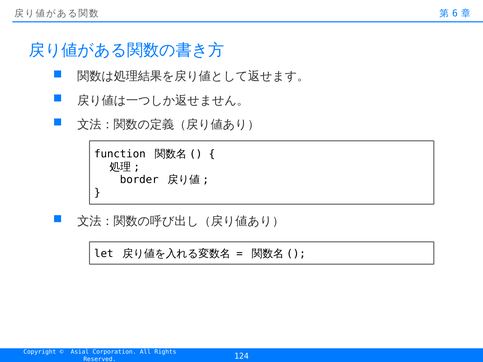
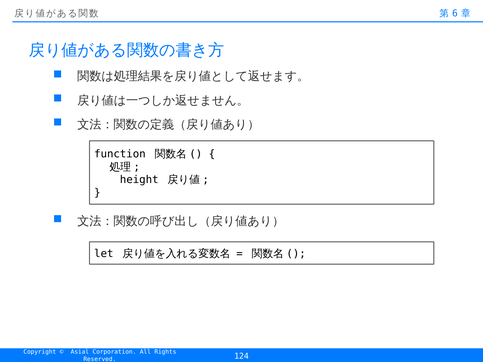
border: border -> height (139, 180)
